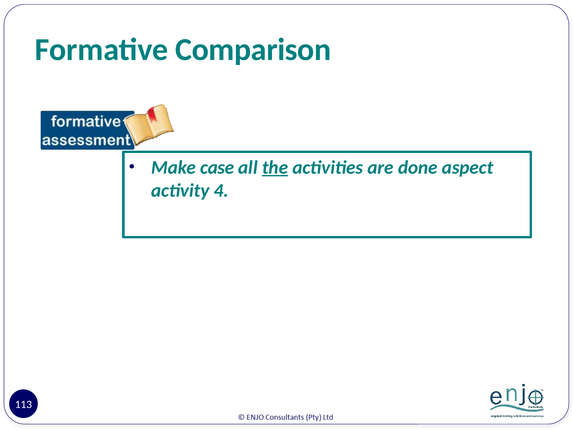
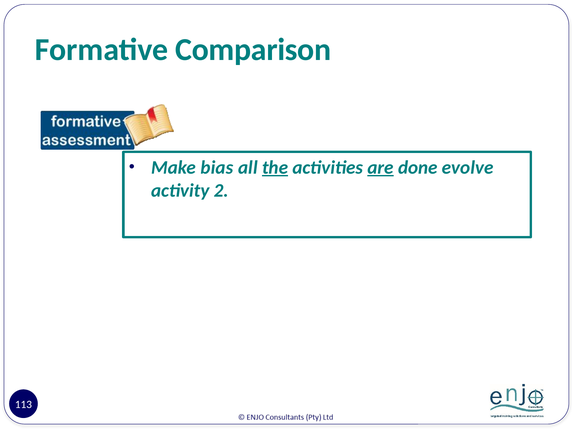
case: case -> bias (217, 167)
are underline: none -> present (381, 167)
aspect: aspect -> evolve (468, 167)
4: 4 -> 2 (221, 190)
